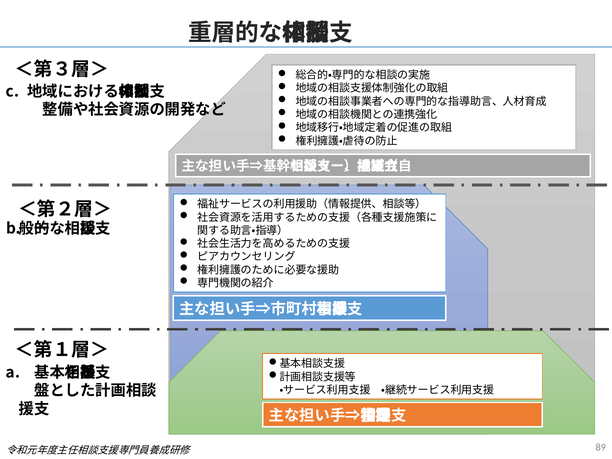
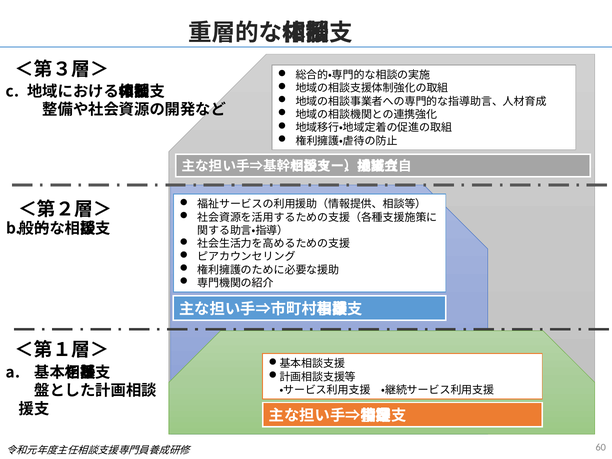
89: 89 -> 60 (601, 447)
